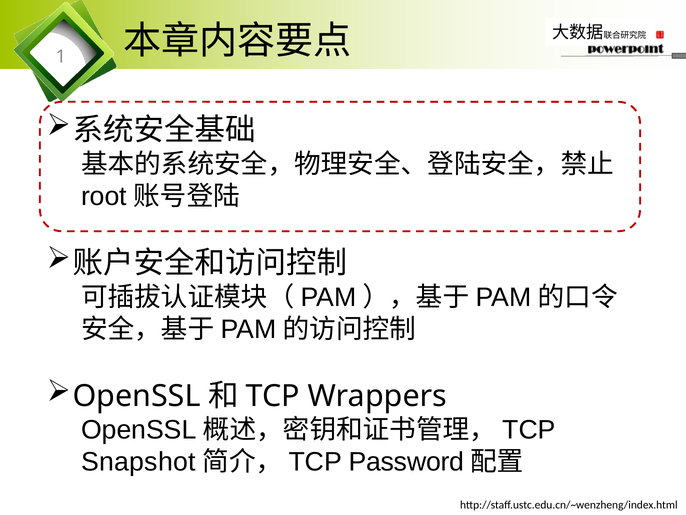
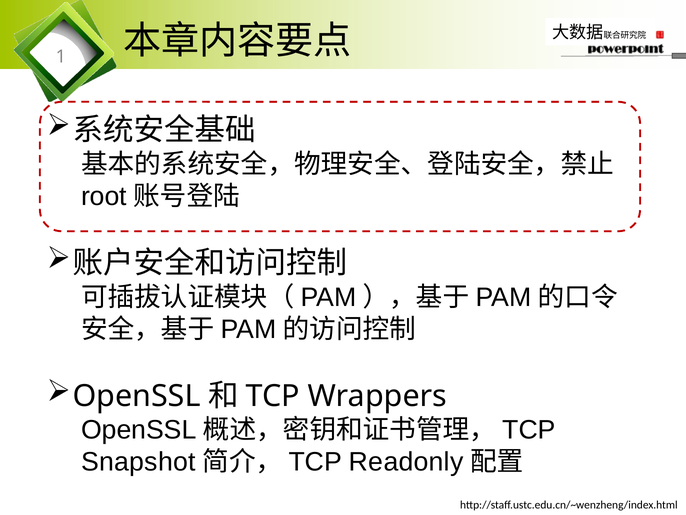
Password: Password -> Readonly (406, 462)
